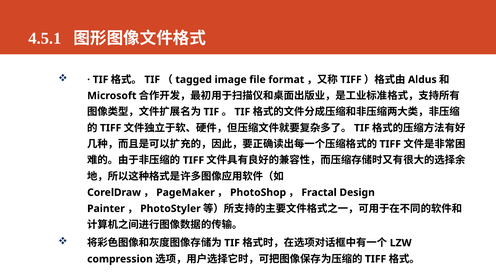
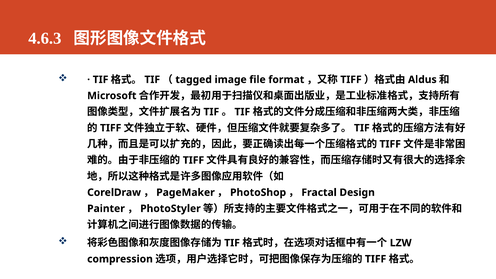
4.5.1: 4.5.1 -> 4.6.3 (45, 39)
